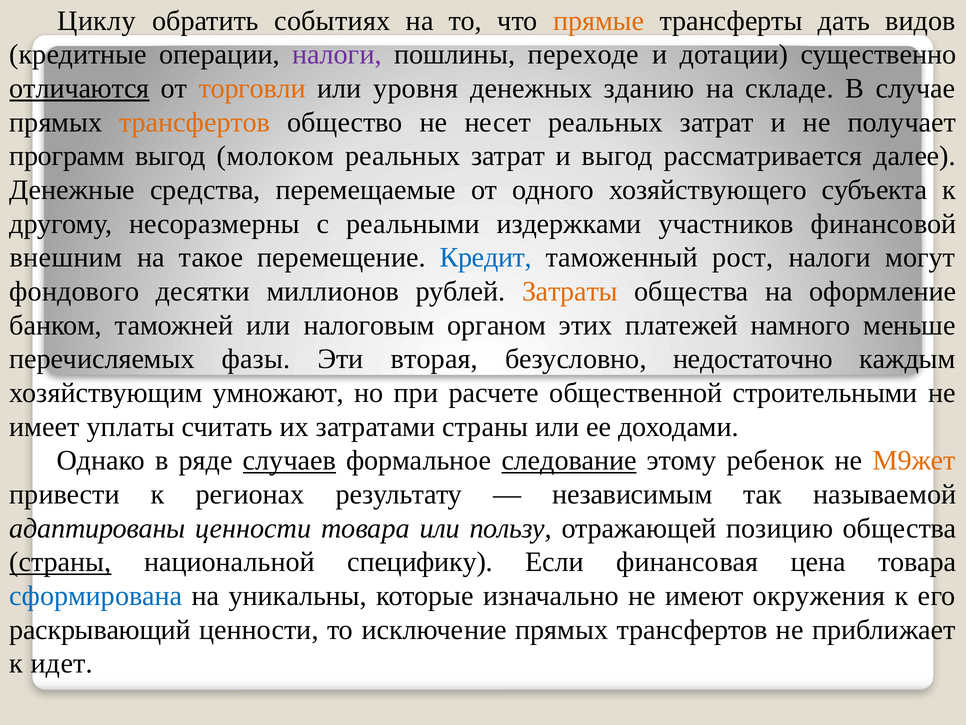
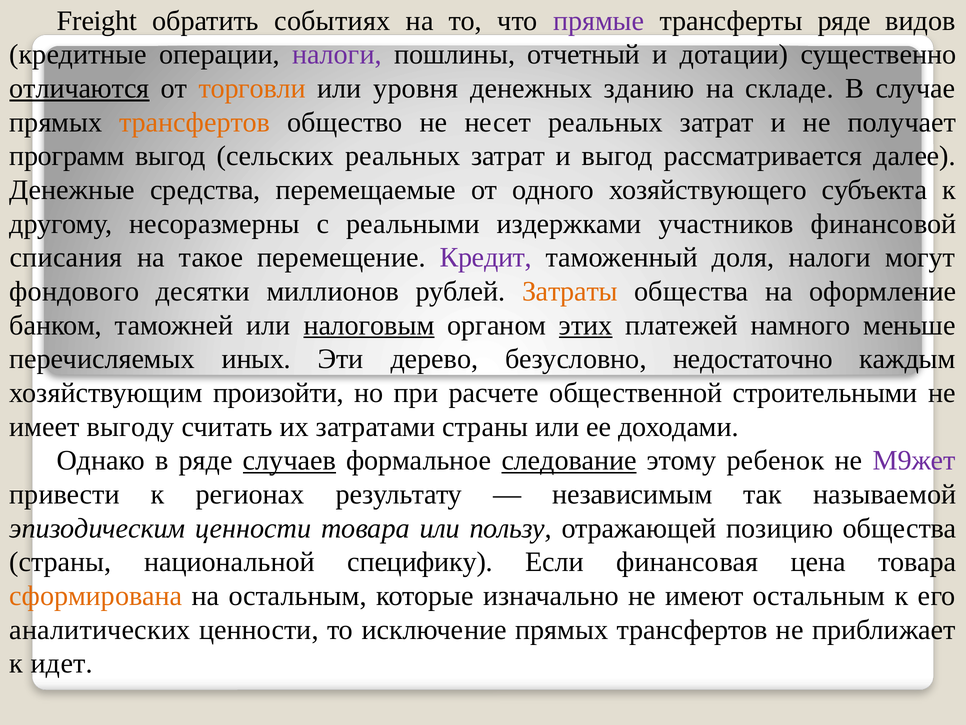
Циклу: Циклу -> Freight (97, 21)
прямые colour: orange -> purple (599, 21)
трансферты дать: дать -> ряде (844, 21)
переходе: переходе -> отчетный (584, 55)
молоком: молоком -> сельских (275, 156)
внешним: внешним -> списания (66, 257)
Кредит colour: blue -> purple (486, 257)
рост: рост -> доля (743, 257)
налоговым underline: none -> present (369, 325)
этих underline: none -> present (586, 325)
фазы: фазы -> иных (256, 359)
вторая: вторая -> дерево (434, 359)
умножают: умножают -> произойти (278, 393)
уплаты: уплаты -> выгоду (130, 426)
М9жет colour: orange -> purple (914, 460)
адаптированы: адаптированы -> эпизодическим (97, 528)
страны underline: present -> none (60, 562)
сформирована colour: blue -> orange (96, 595)
на уникальны: уникальны -> остальным (298, 595)
имеют окружения: окружения -> остальным (819, 595)
раскрывающий: раскрывающий -> аналитических (100, 629)
